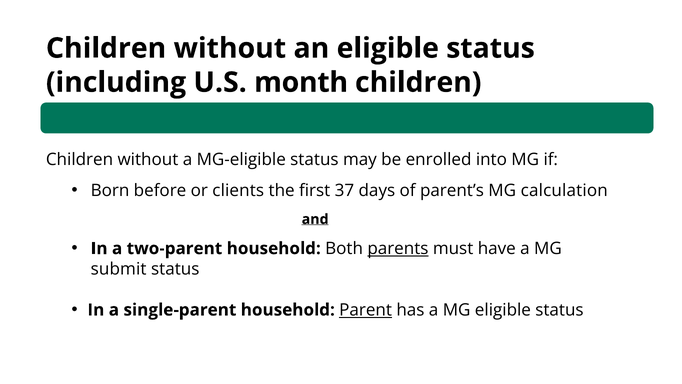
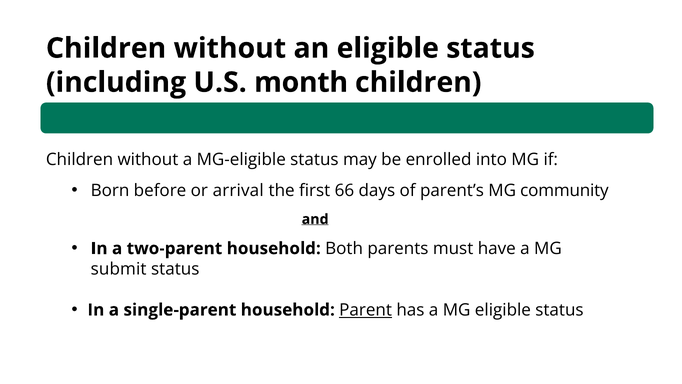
clients: clients -> arrival (238, 190)
37: 37 -> 66 (344, 190)
calculation: calculation -> community (564, 190)
parents underline: present -> none (398, 248)
